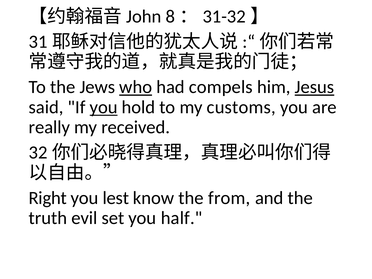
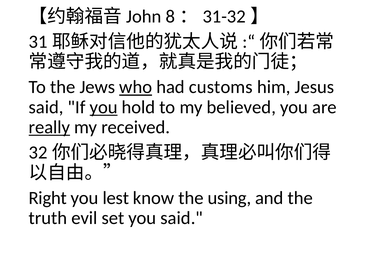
compels: compels -> customs (221, 87)
Jesus underline: present -> none (314, 87)
customs: customs -> believed (241, 107)
really underline: none -> present (49, 127)
from: from -> using (229, 198)
you half: half -> said (182, 218)
